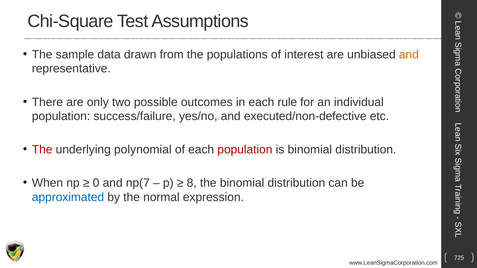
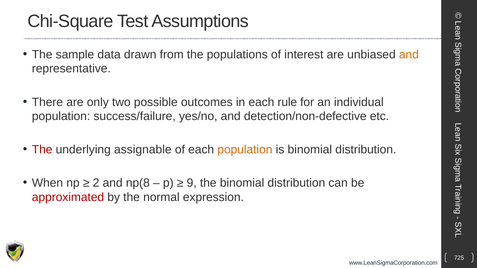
executed/non-defective: executed/non-defective -> detection/non-defective (305, 117)
polynomial: polynomial -> assignable (143, 150)
population colour: red -> orange (245, 150)
0: 0 -> 2 (96, 183)
np(7: np(7 -> np(8 (138, 183)
8: 8 -> 9 (192, 183)
approximated colour: blue -> red (68, 198)
